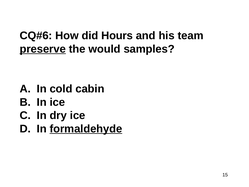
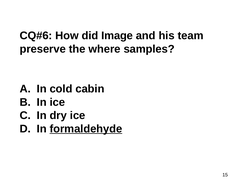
Hours: Hours -> Image (117, 36)
preserve underline: present -> none (43, 49)
would: would -> where (105, 49)
